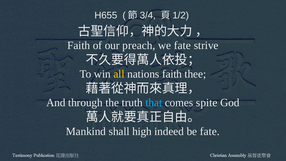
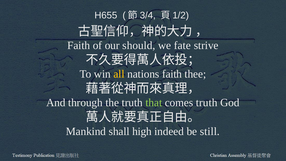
preach: preach -> should (139, 45)
that colour: light blue -> light green (154, 103)
comes spite: spite -> truth (207, 103)
be fate: fate -> still (210, 131)
